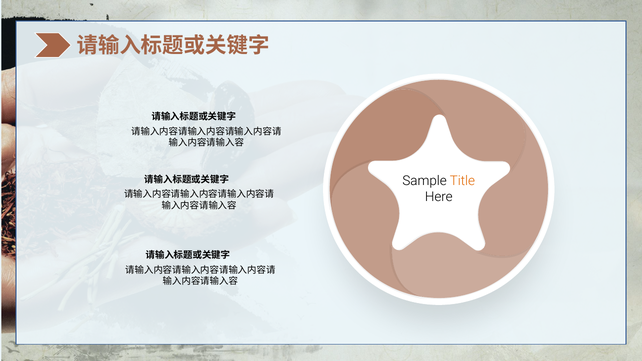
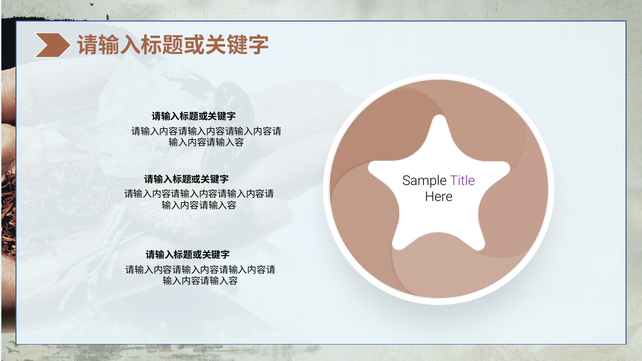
Title colour: orange -> purple (462, 181)
